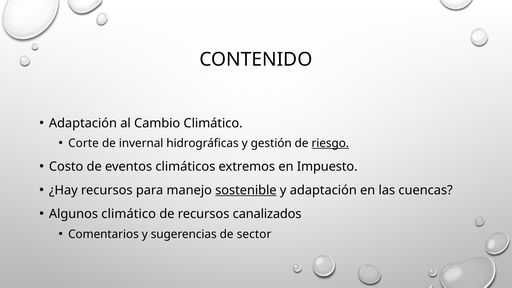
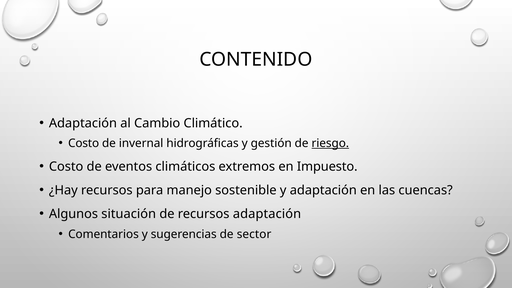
Corte: Corte -> Costo (84, 143)
sostenible underline: present -> none (246, 190)
Algunos climático: climático -> situación (129, 214)
recursos canalizados: canalizados -> adaptación (267, 214)
